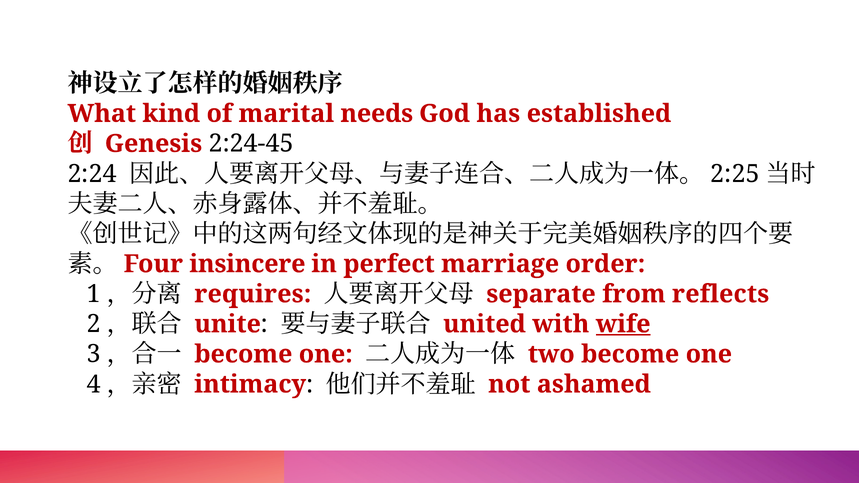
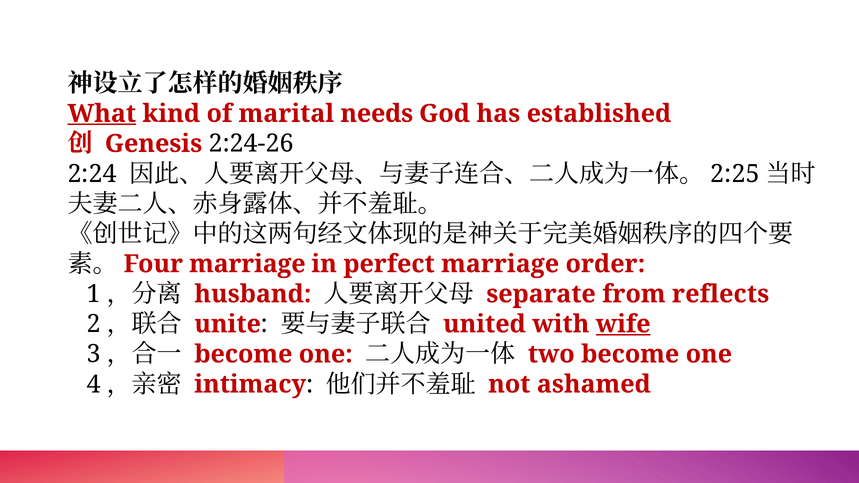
What underline: none -> present (102, 114)
2:24-45: 2:24-45 -> 2:24-26 (251, 144)
insincere: insincere -> marriage (247, 264)
requires: requires -> husband (253, 294)
